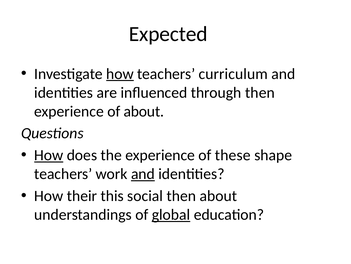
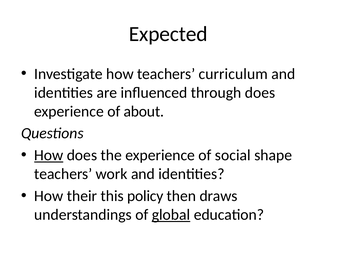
how underline: present -> none (120, 74)
through then: then -> does (260, 92)
these: these -> social (233, 155)
and underline: present -> none (143, 174)
social: social -> policy (145, 195)
then about: about -> draws (218, 195)
